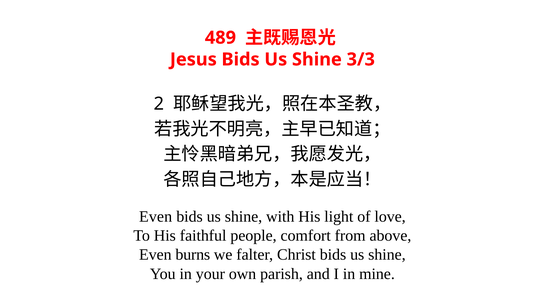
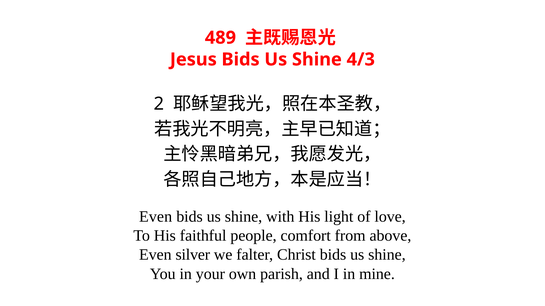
3/3: 3/3 -> 4/3 (361, 60)
burns: burns -> silver (193, 255)
